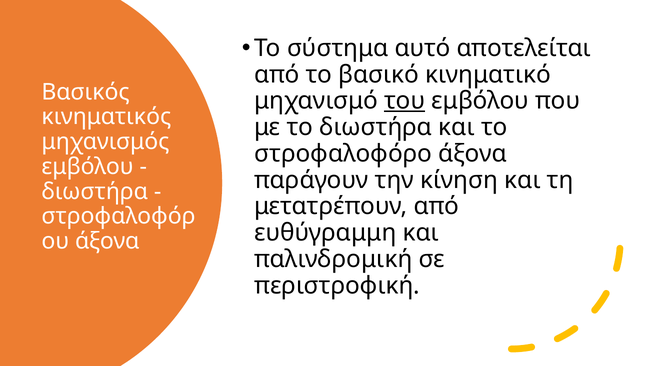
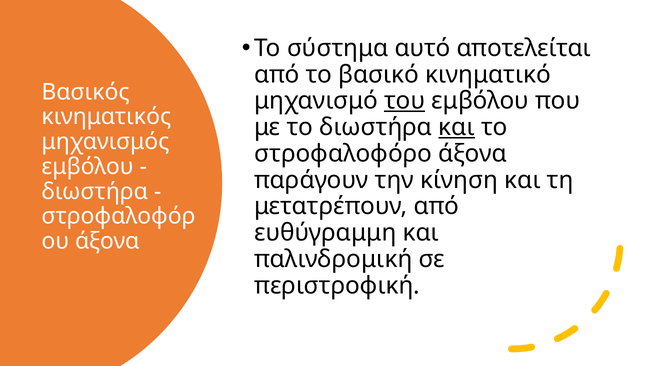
και underline: none -> present (457, 127)
